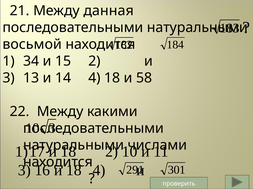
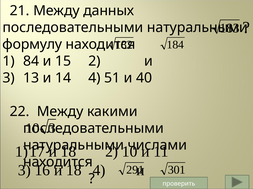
данная: данная -> данных (109, 11)
восьмой: восьмой -> формулу (32, 44)
34: 34 -> 84 (31, 61)
4 18: 18 -> 51 (112, 78)
58: 58 -> 40 (144, 78)
